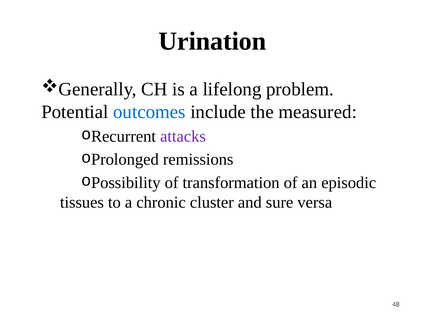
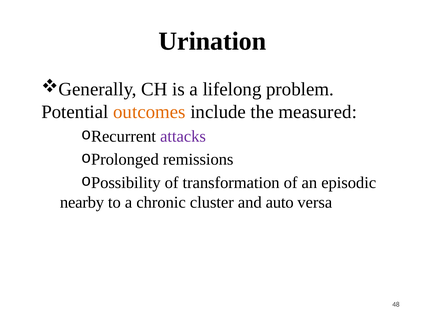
outcomes colour: blue -> orange (149, 112)
tissues: tissues -> nearby (82, 202)
sure: sure -> auto (280, 202)
